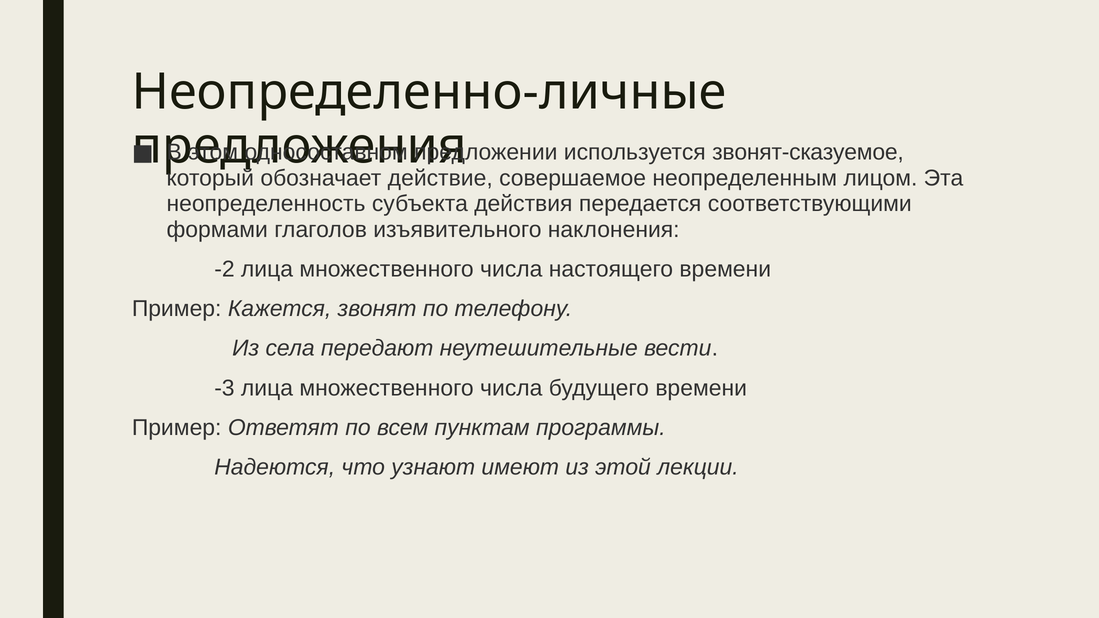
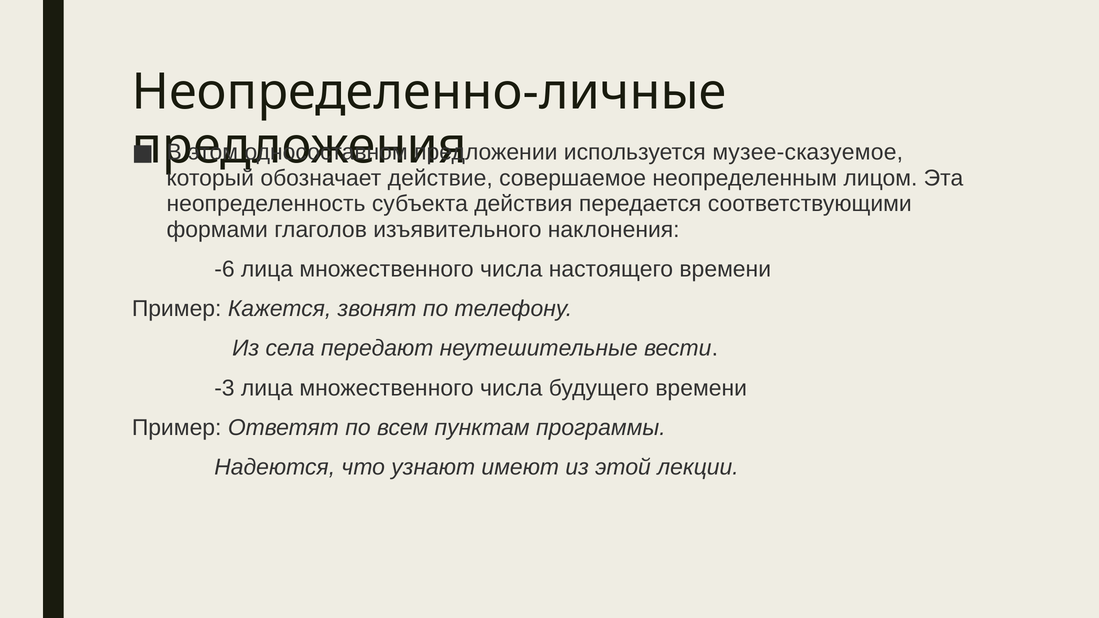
звонят-сказуемое: звонят-сказуемое -> музее-сказуемое (808, 152)
-2: -2 -> -6 (224, 269)
